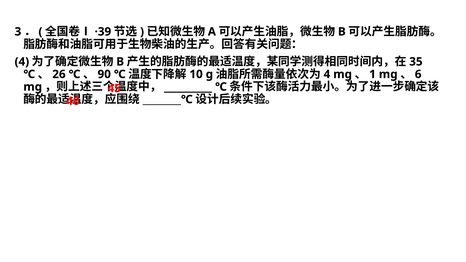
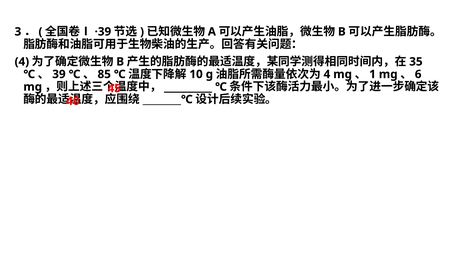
26: 26 -> 39 (59, 74)
90: 90 -> 85 (104, 74)
